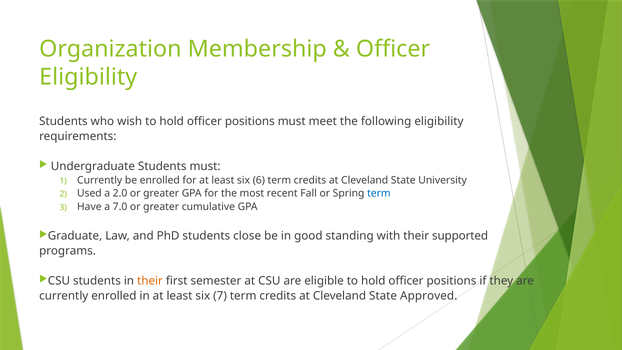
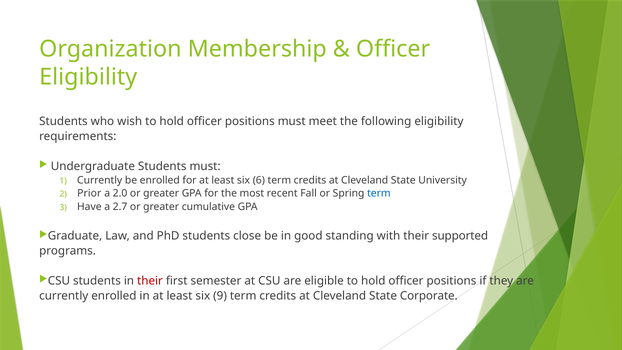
Used: Used -> Prior (89, 194)
7.0: 7.0 -> 2.7 (120, 207)
their colour: orange -> red (150, 281)
7: 7 -> 9 (220, 296)
Approved: Approved -> Corporate (429, 296)
